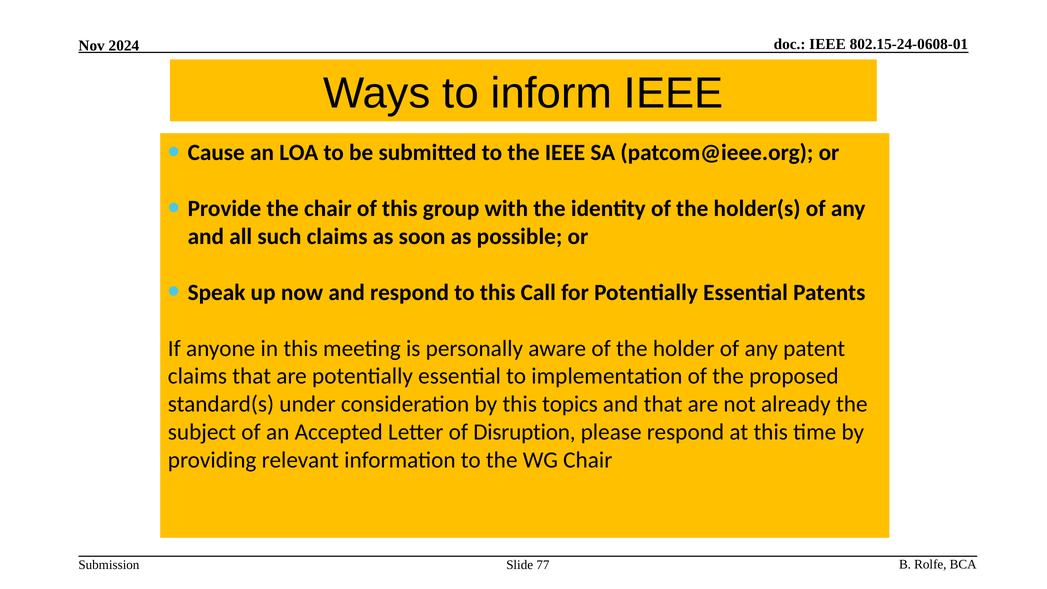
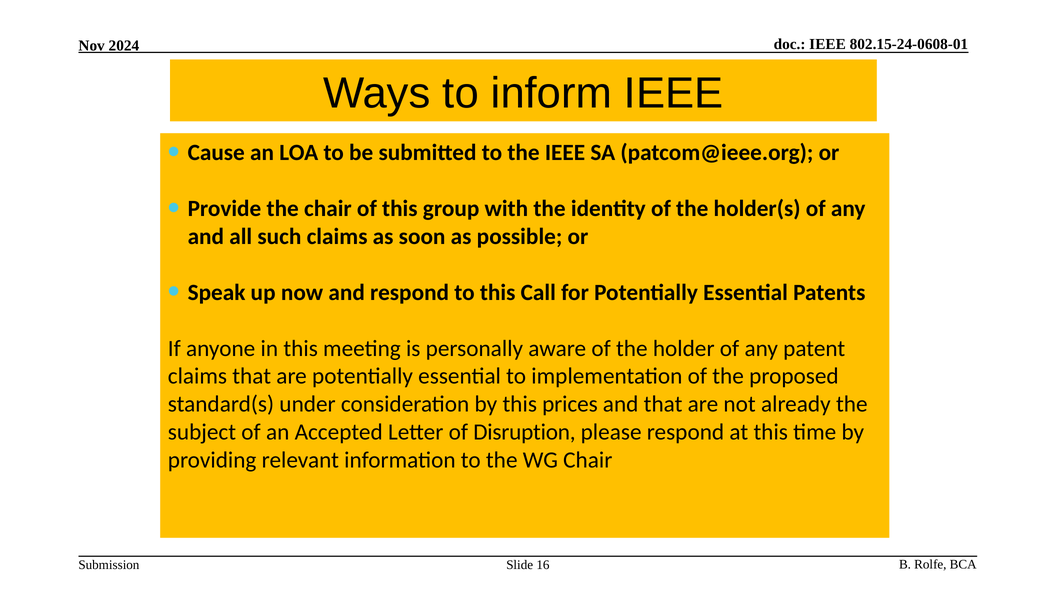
topics: topics -> prices (570, 404)
77: 77 -> 16 (543, 565)
